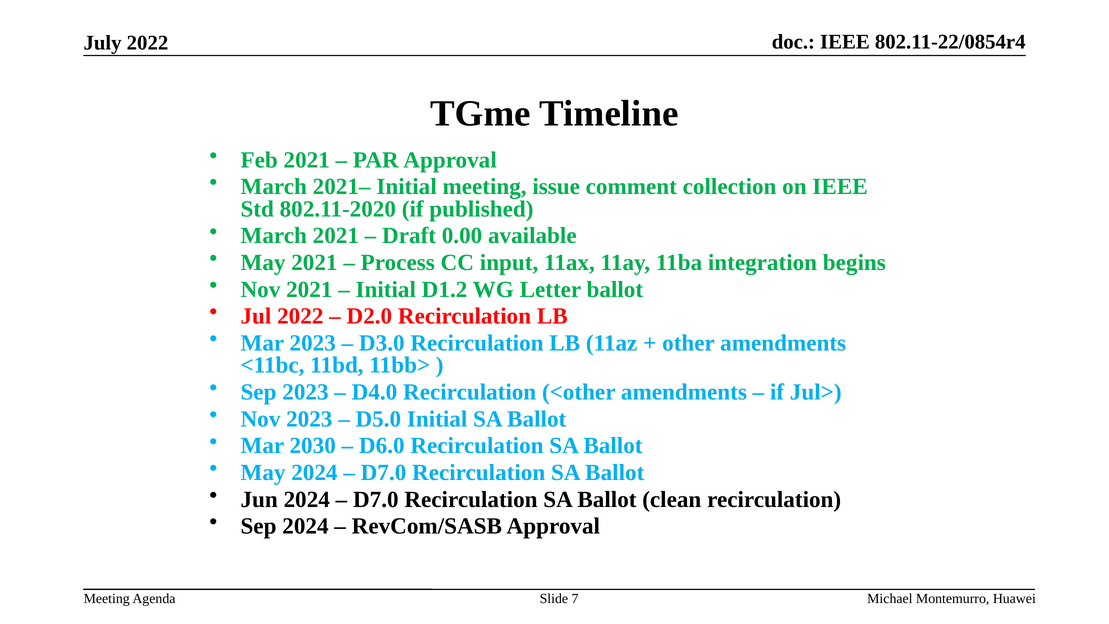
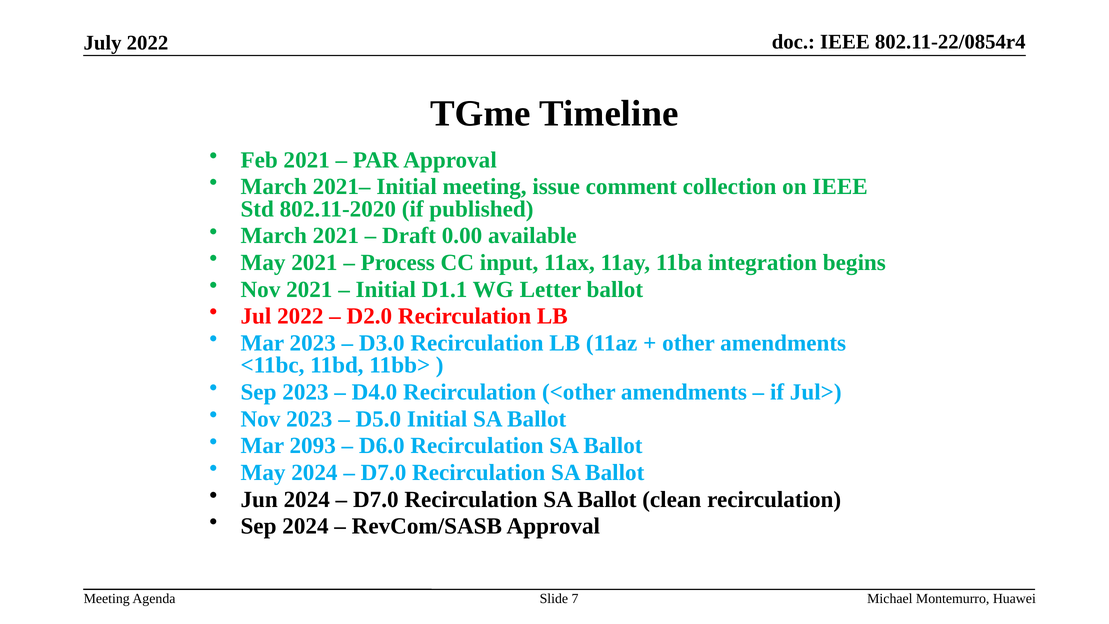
D1.2: D1.2 -> D1.1 (445, 289)
2030: 2030 -> 2093 (313, 446)
